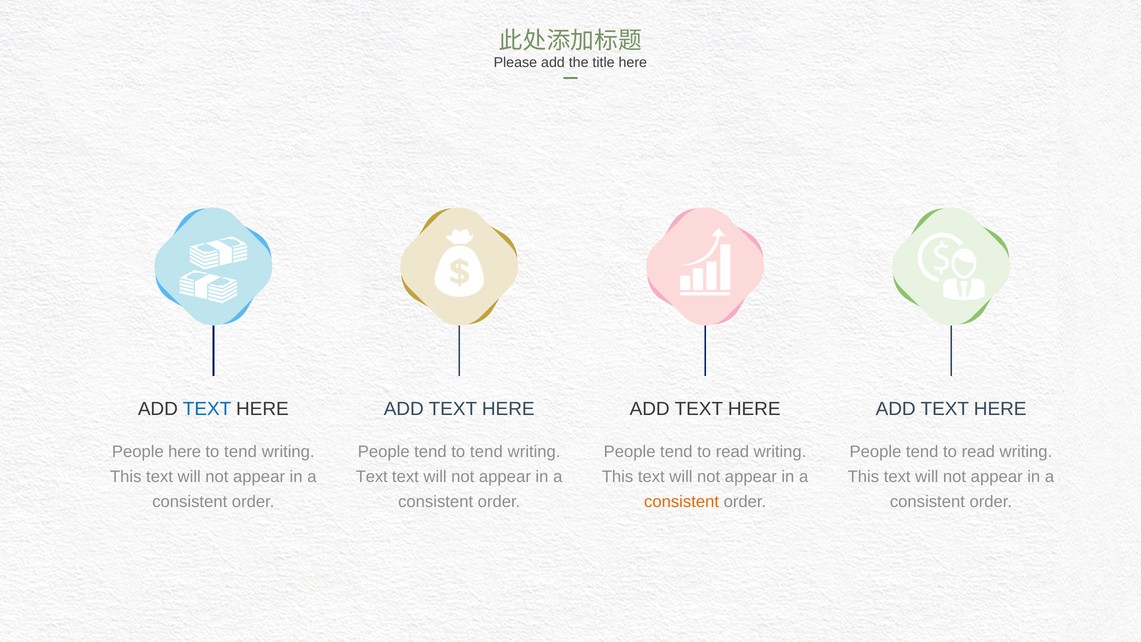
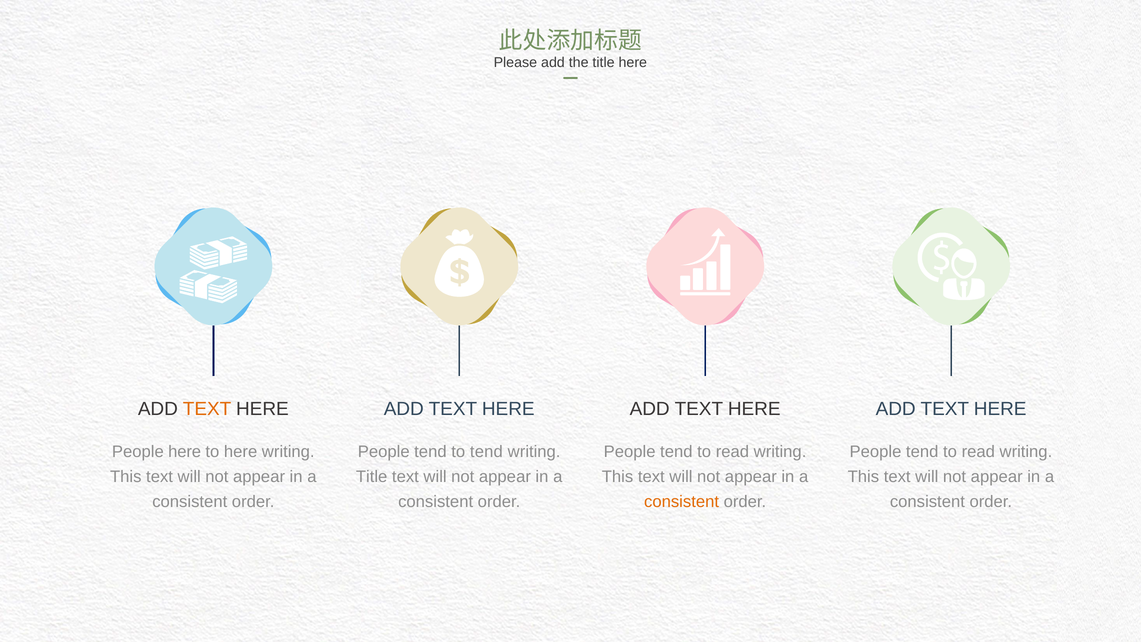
TEXT colour: blue -> orange (207, 409)
tend: tend -> here (241, 452)
Text: Text -> Title (372, 477)
